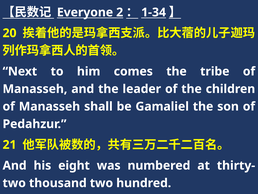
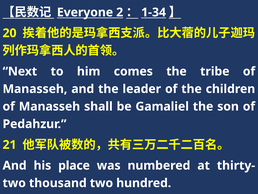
eight: eight -> place (74, 165)
